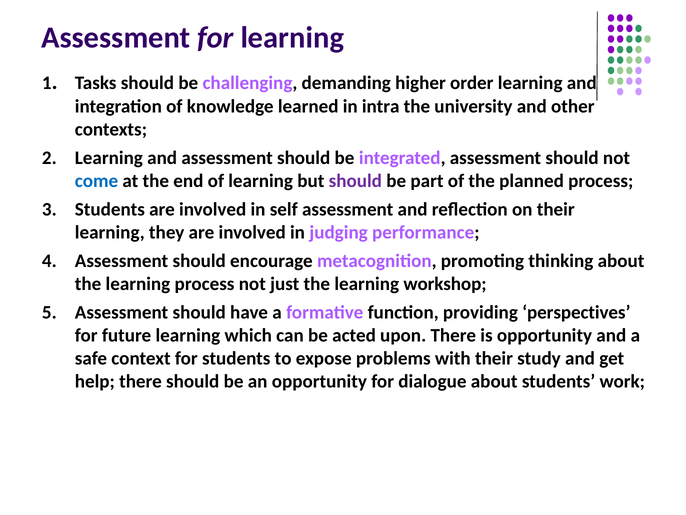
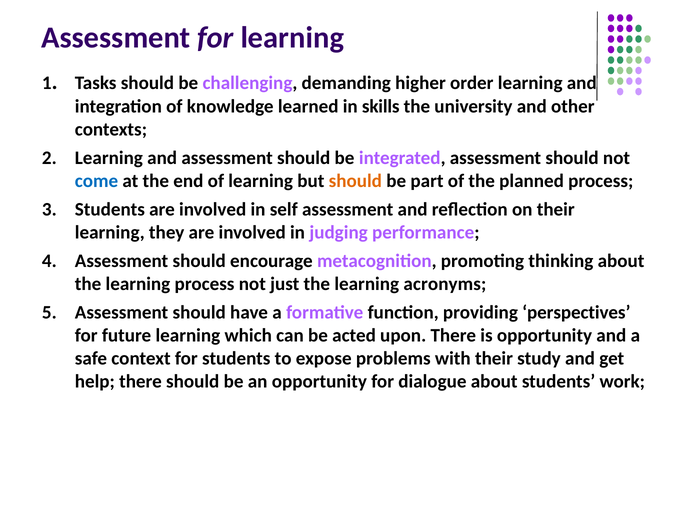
intra: intra -> skills (381, 106)
should colour: purple -> orange (355, 181)
workshop: workshop -> acronyms (445, 284)
